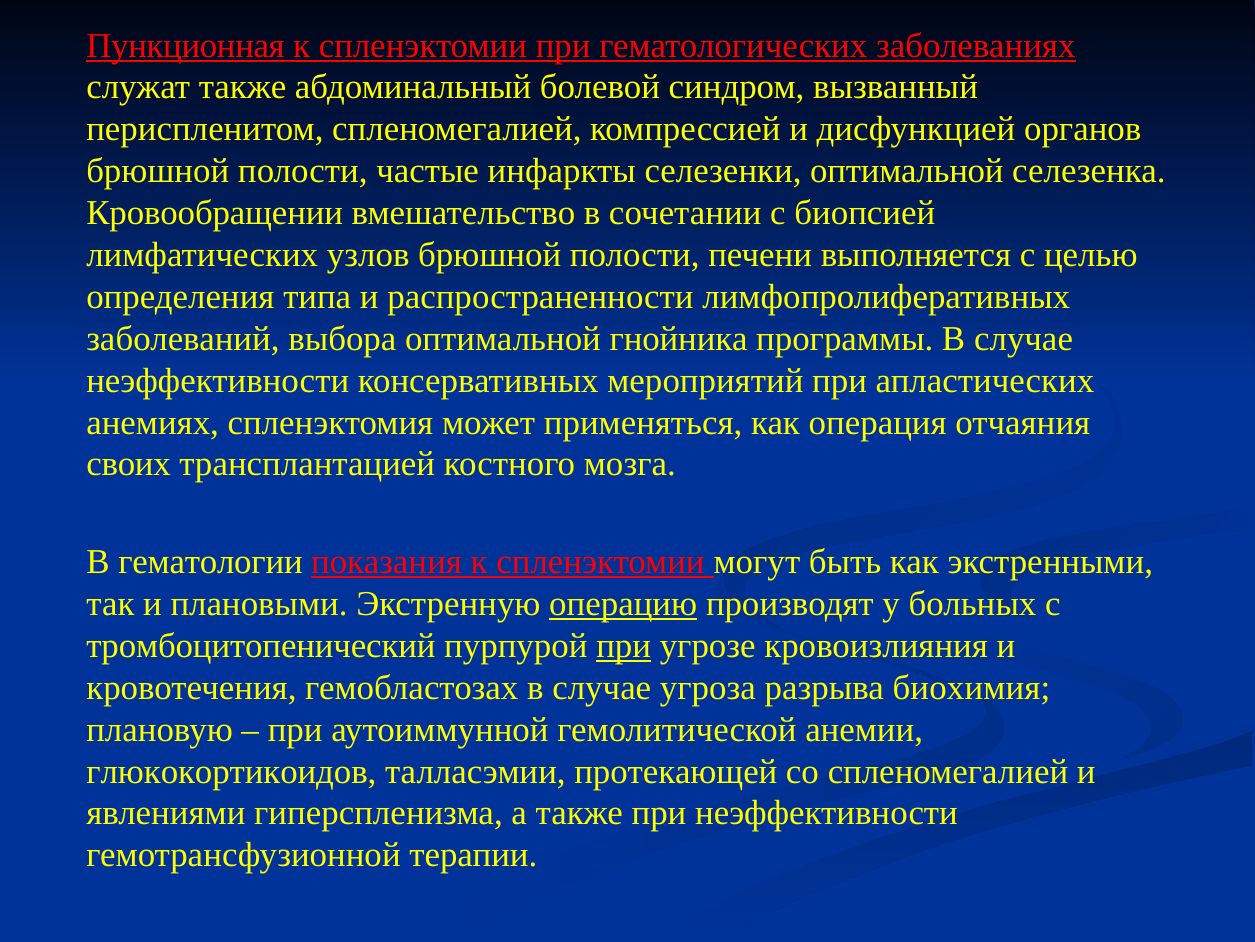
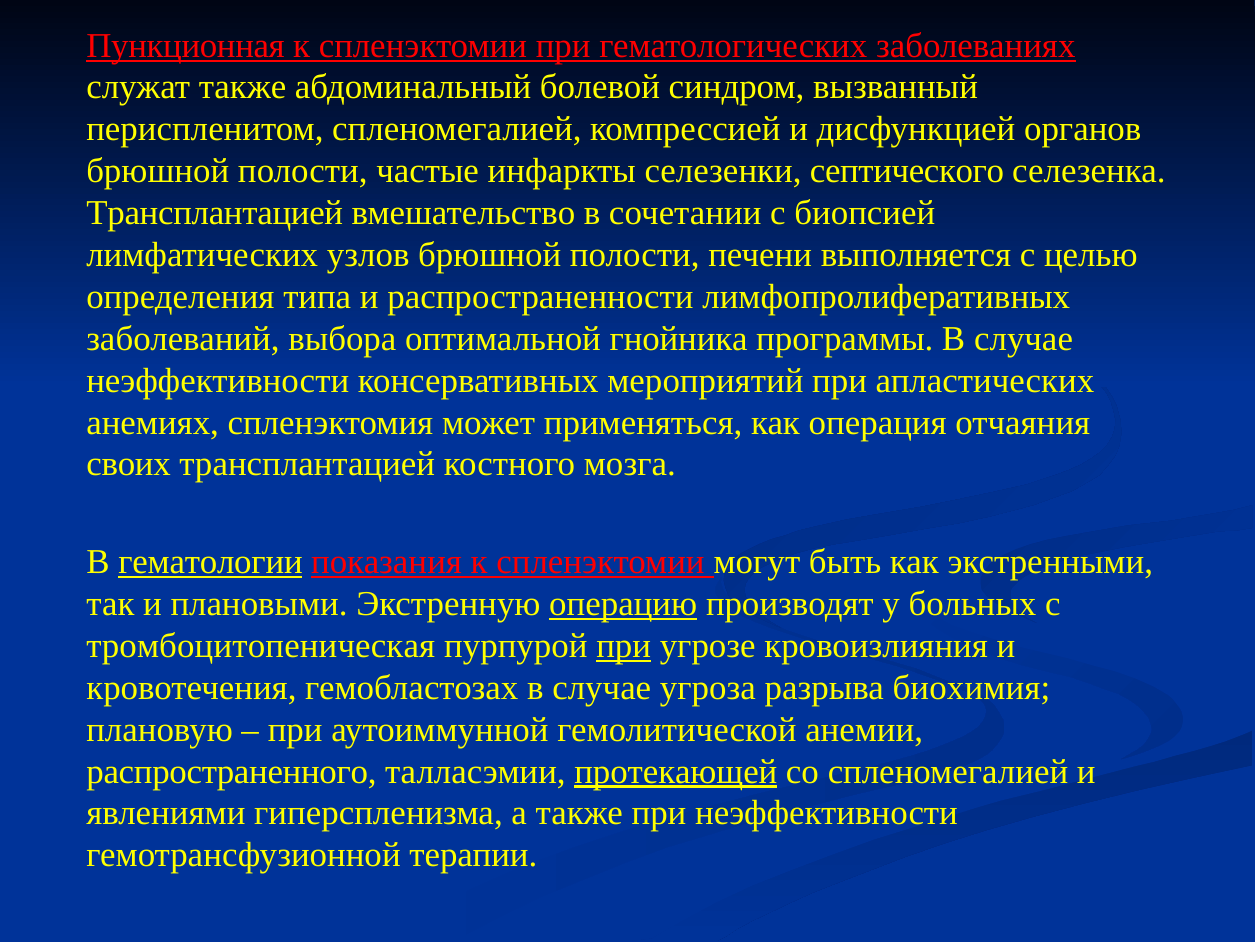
селезенки оптимальной: оптимальной -> септического (907, 171)
Кровообращении: Кровообращении -> Трансплантацией (215, 213)
гематологии underline: none -> present (211, 562)
тромбоцитопенический: тромбоцитопенический -> тромбоцитопеническая (261, 645)
глюкокортикоидов: глюкокортикоидов -> распространенного (231, 771)
протекающей underline: none -> present (676, 771)
